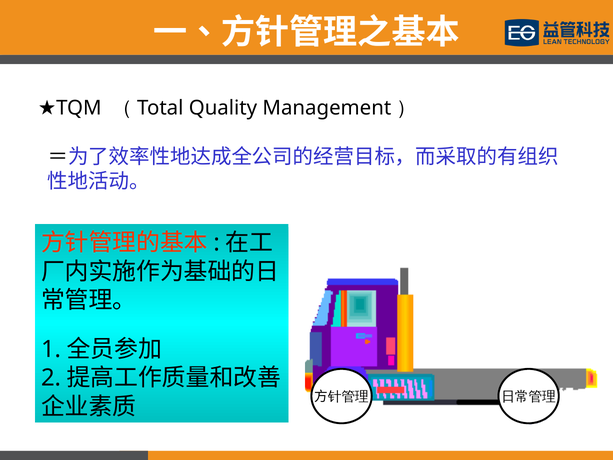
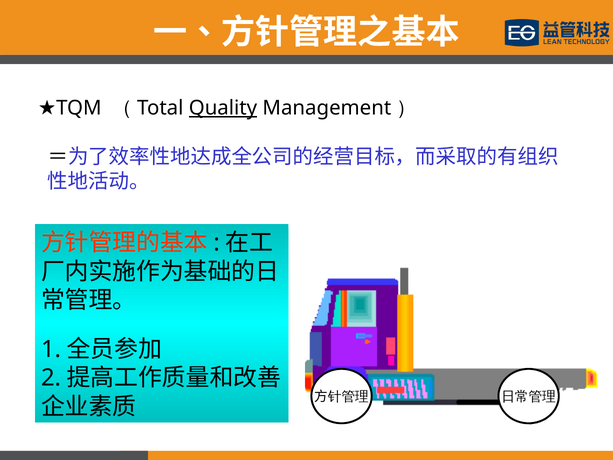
Quality underline: none -> present (223, 108)
